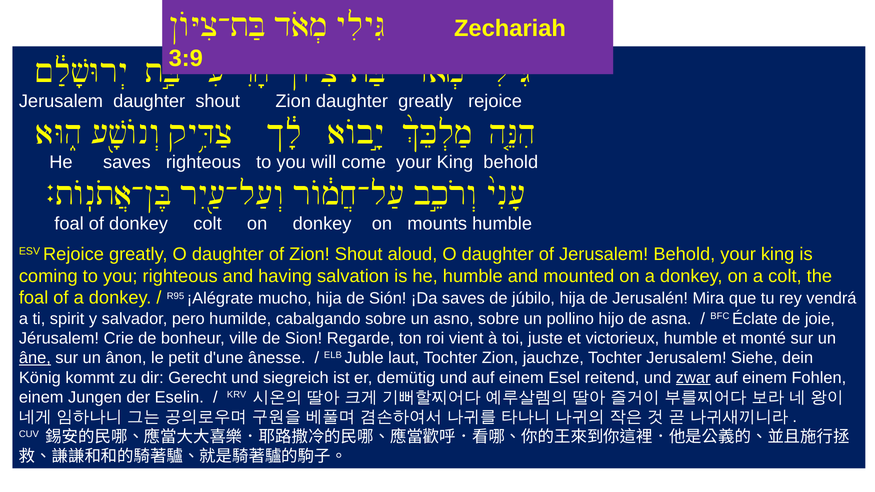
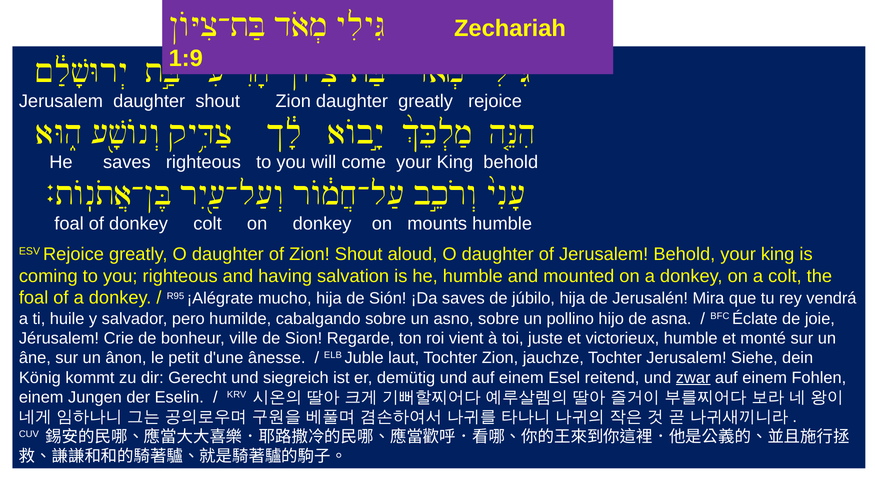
3:9: 3:9 -> 1:9 (186, 58)
spirit: spirit -> huile (67, 319)
âne underline: present -> none (35, 358)
